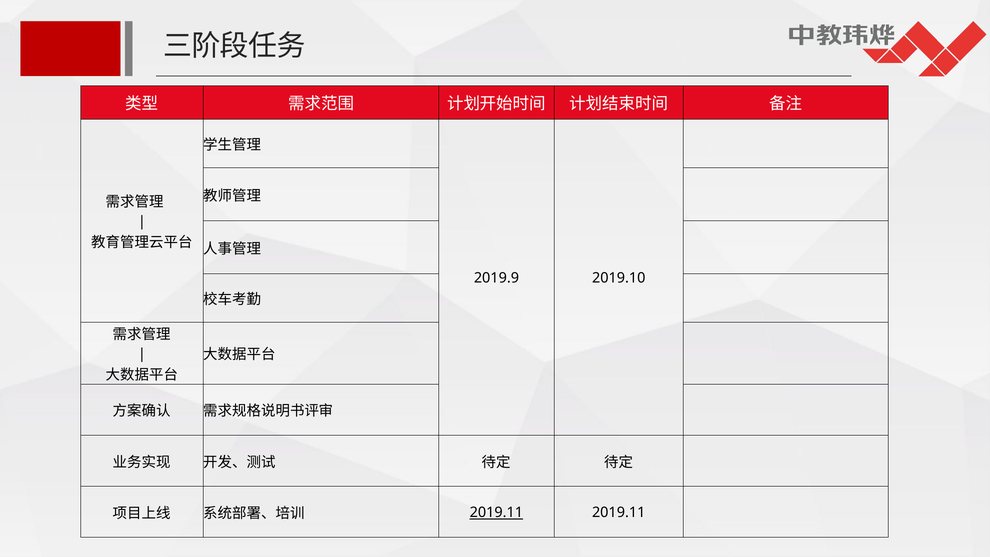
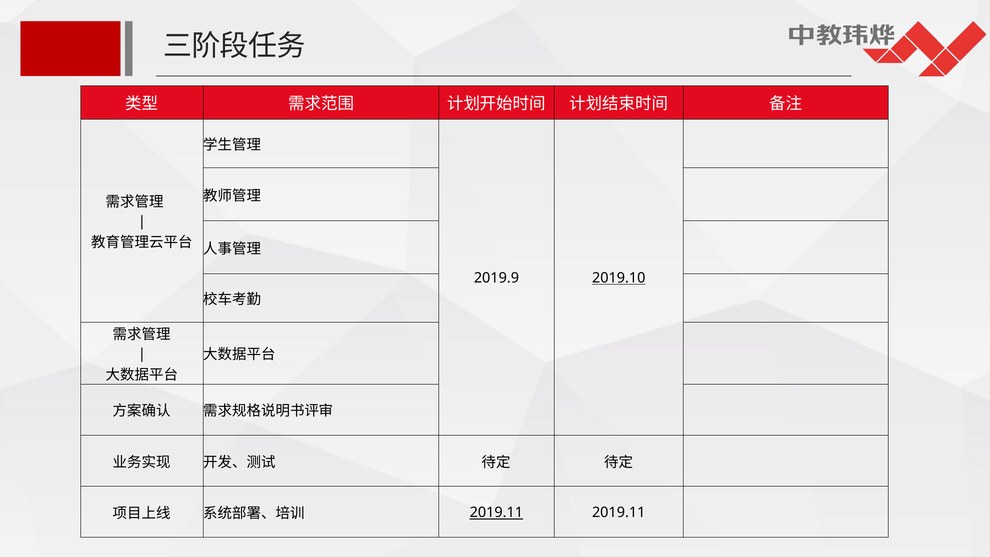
2019.10 underline: none -> present (619, 278)
